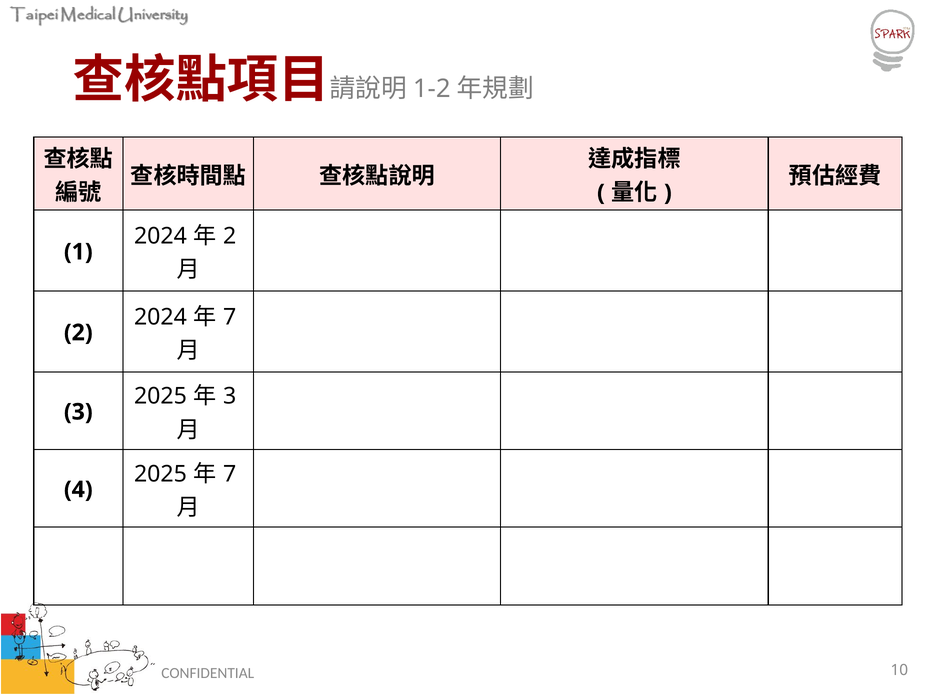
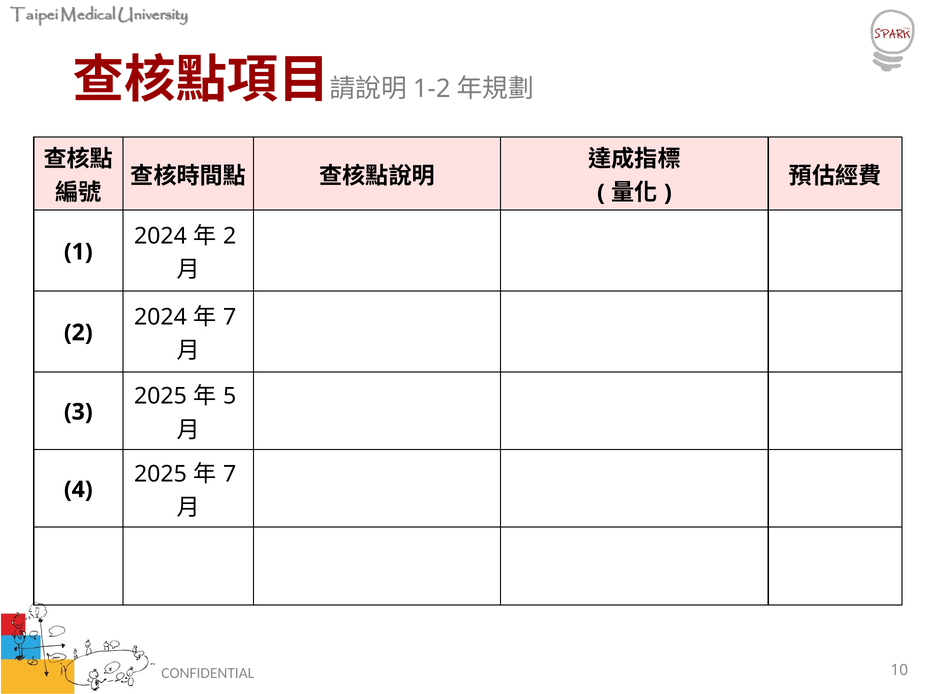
3: 3 -> 5 (230, 396)
